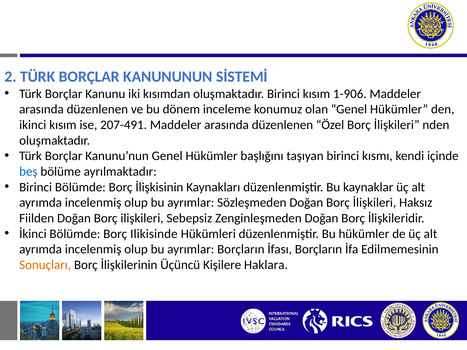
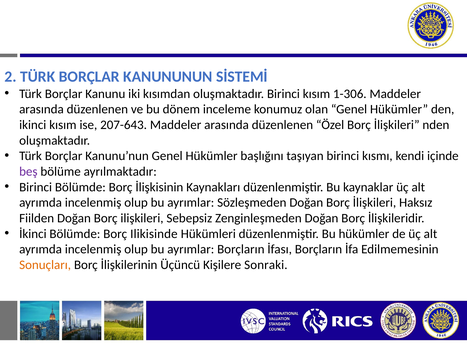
1-906: 1-906 -> 1-306 (350, 94)
207-491: 207-491 -> 207-643 (124, 125)
beş colour: blue -> purple (28, 172)
Haklara: Haklara -> Sonraki (266, 265)
